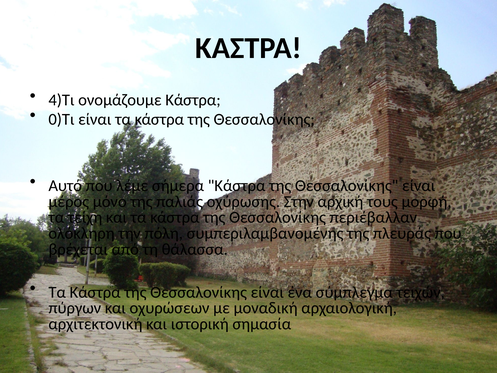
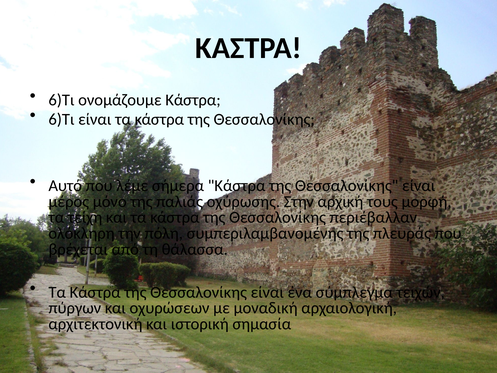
4)Τι: 4)Τι -> 6)Τι (61, 100)
0)Tι: 0)Tι -> 6)Tι (61, 119)
